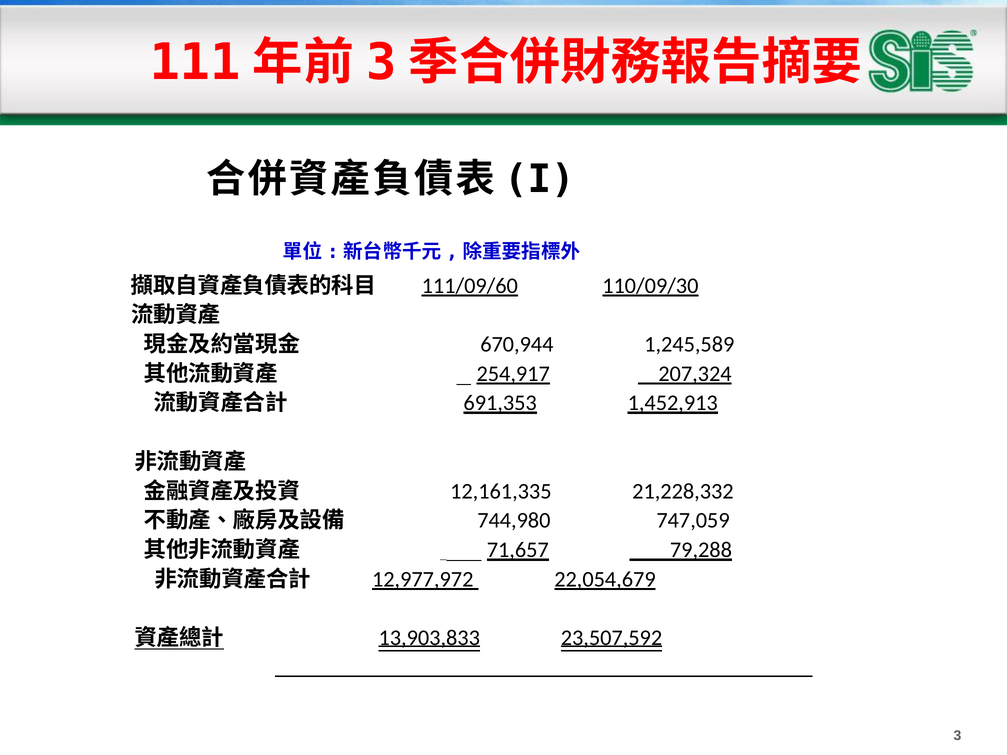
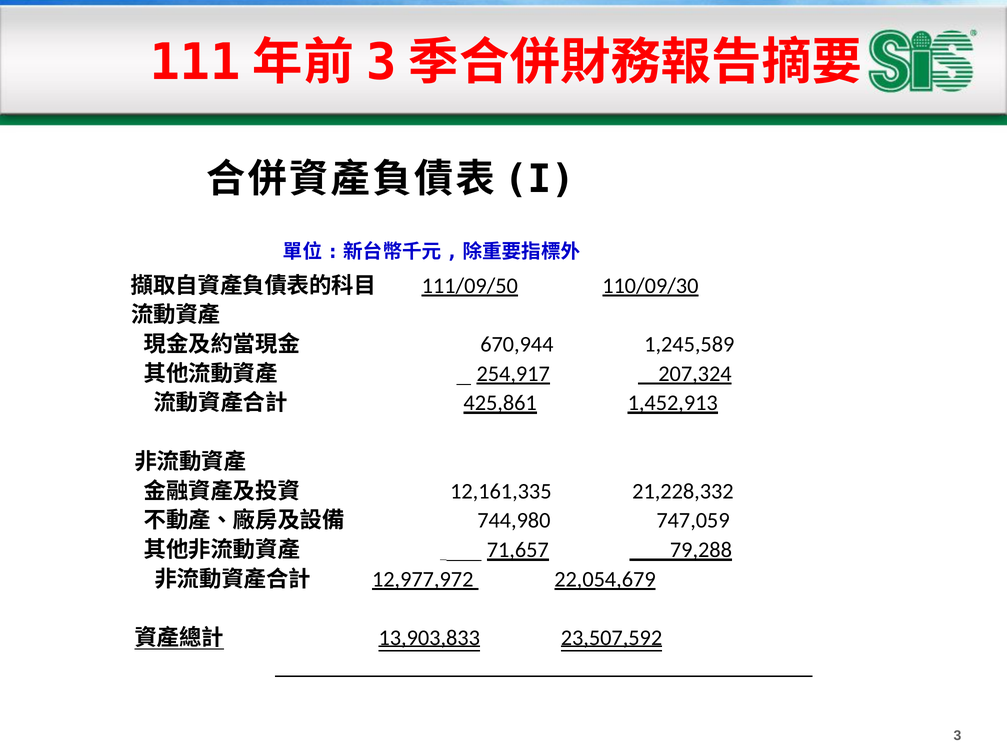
111/09/60: 111/09/60 -> 111/09/50 (470, 286)
691,353: 691,353 -> 425,861 (500, 403)
